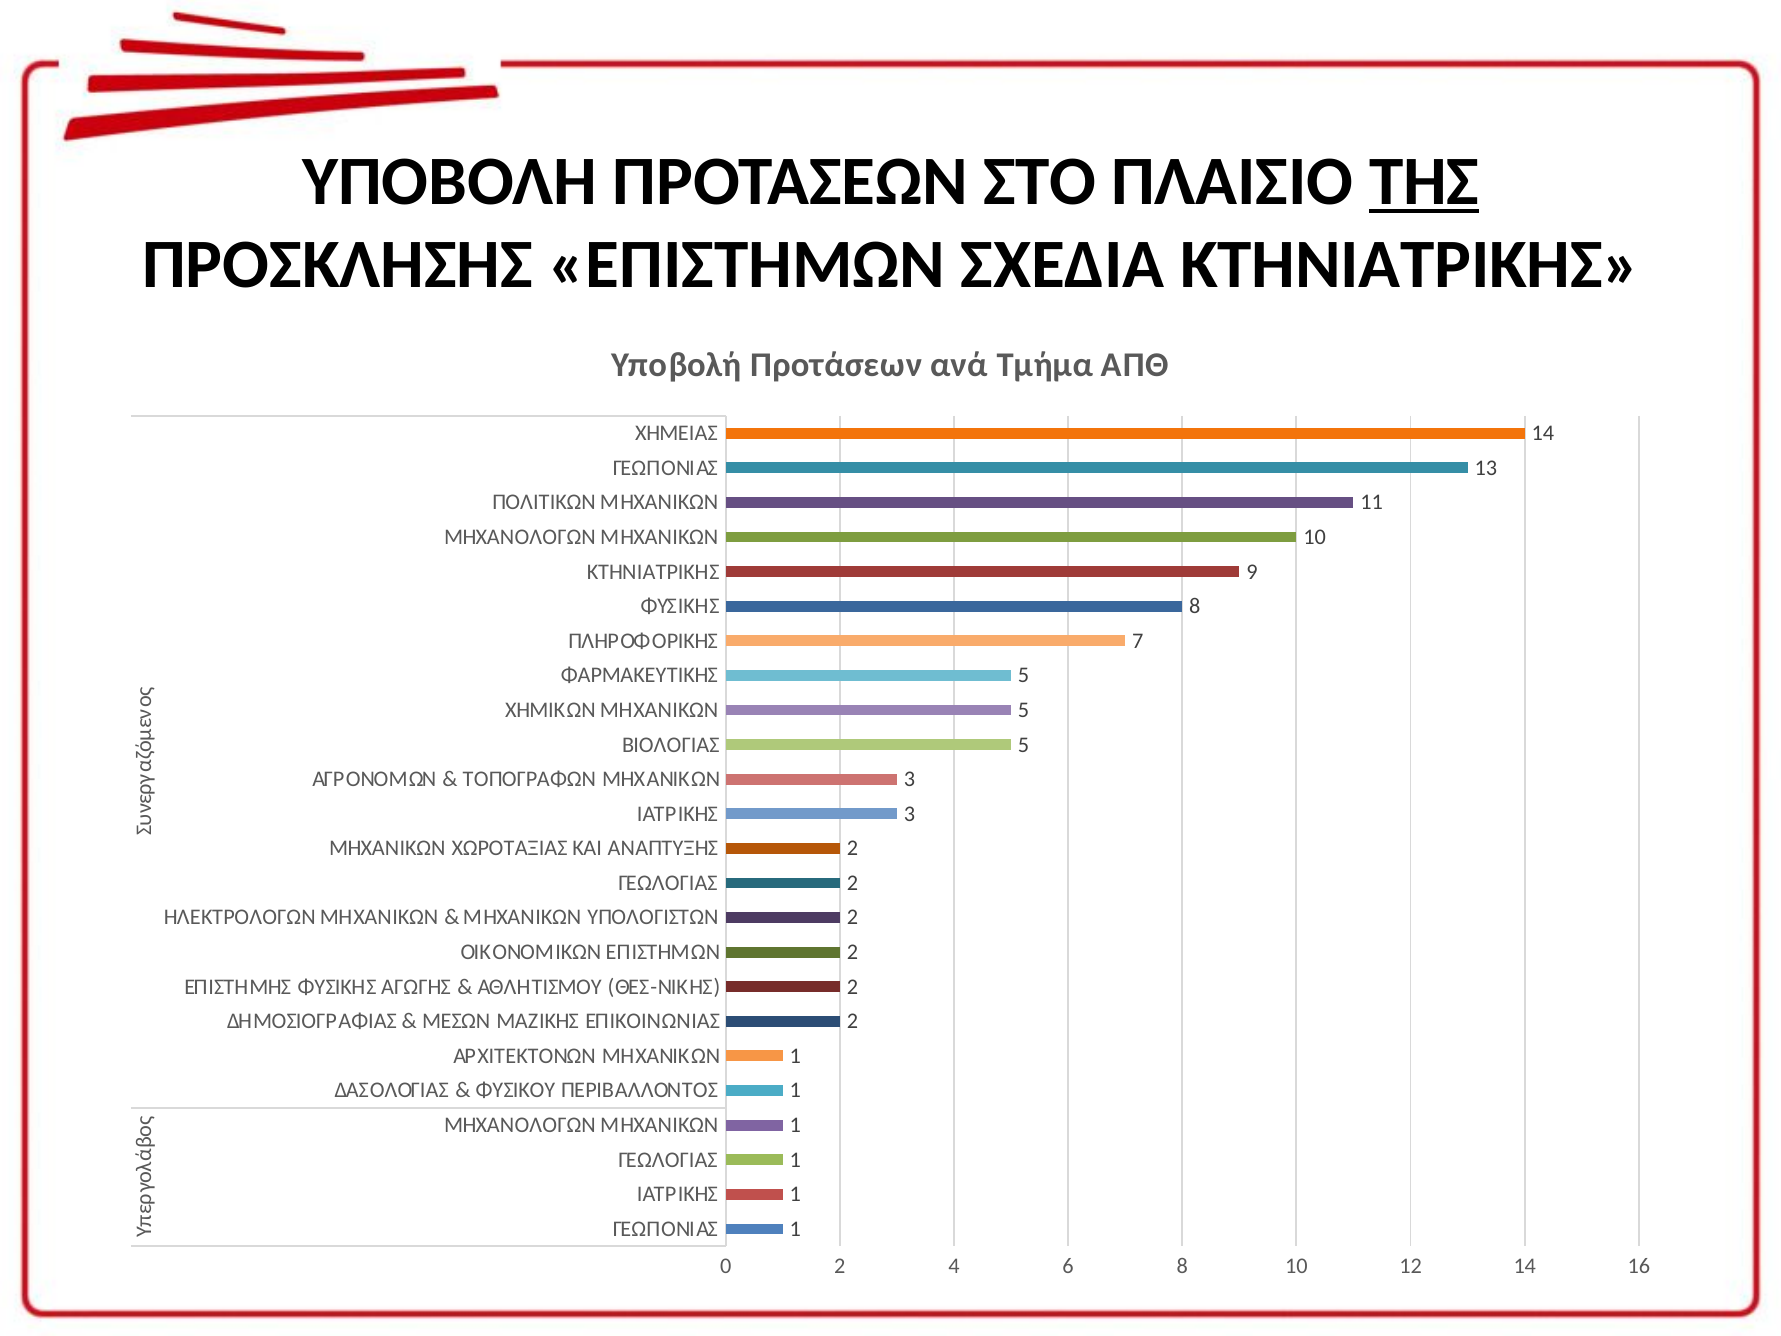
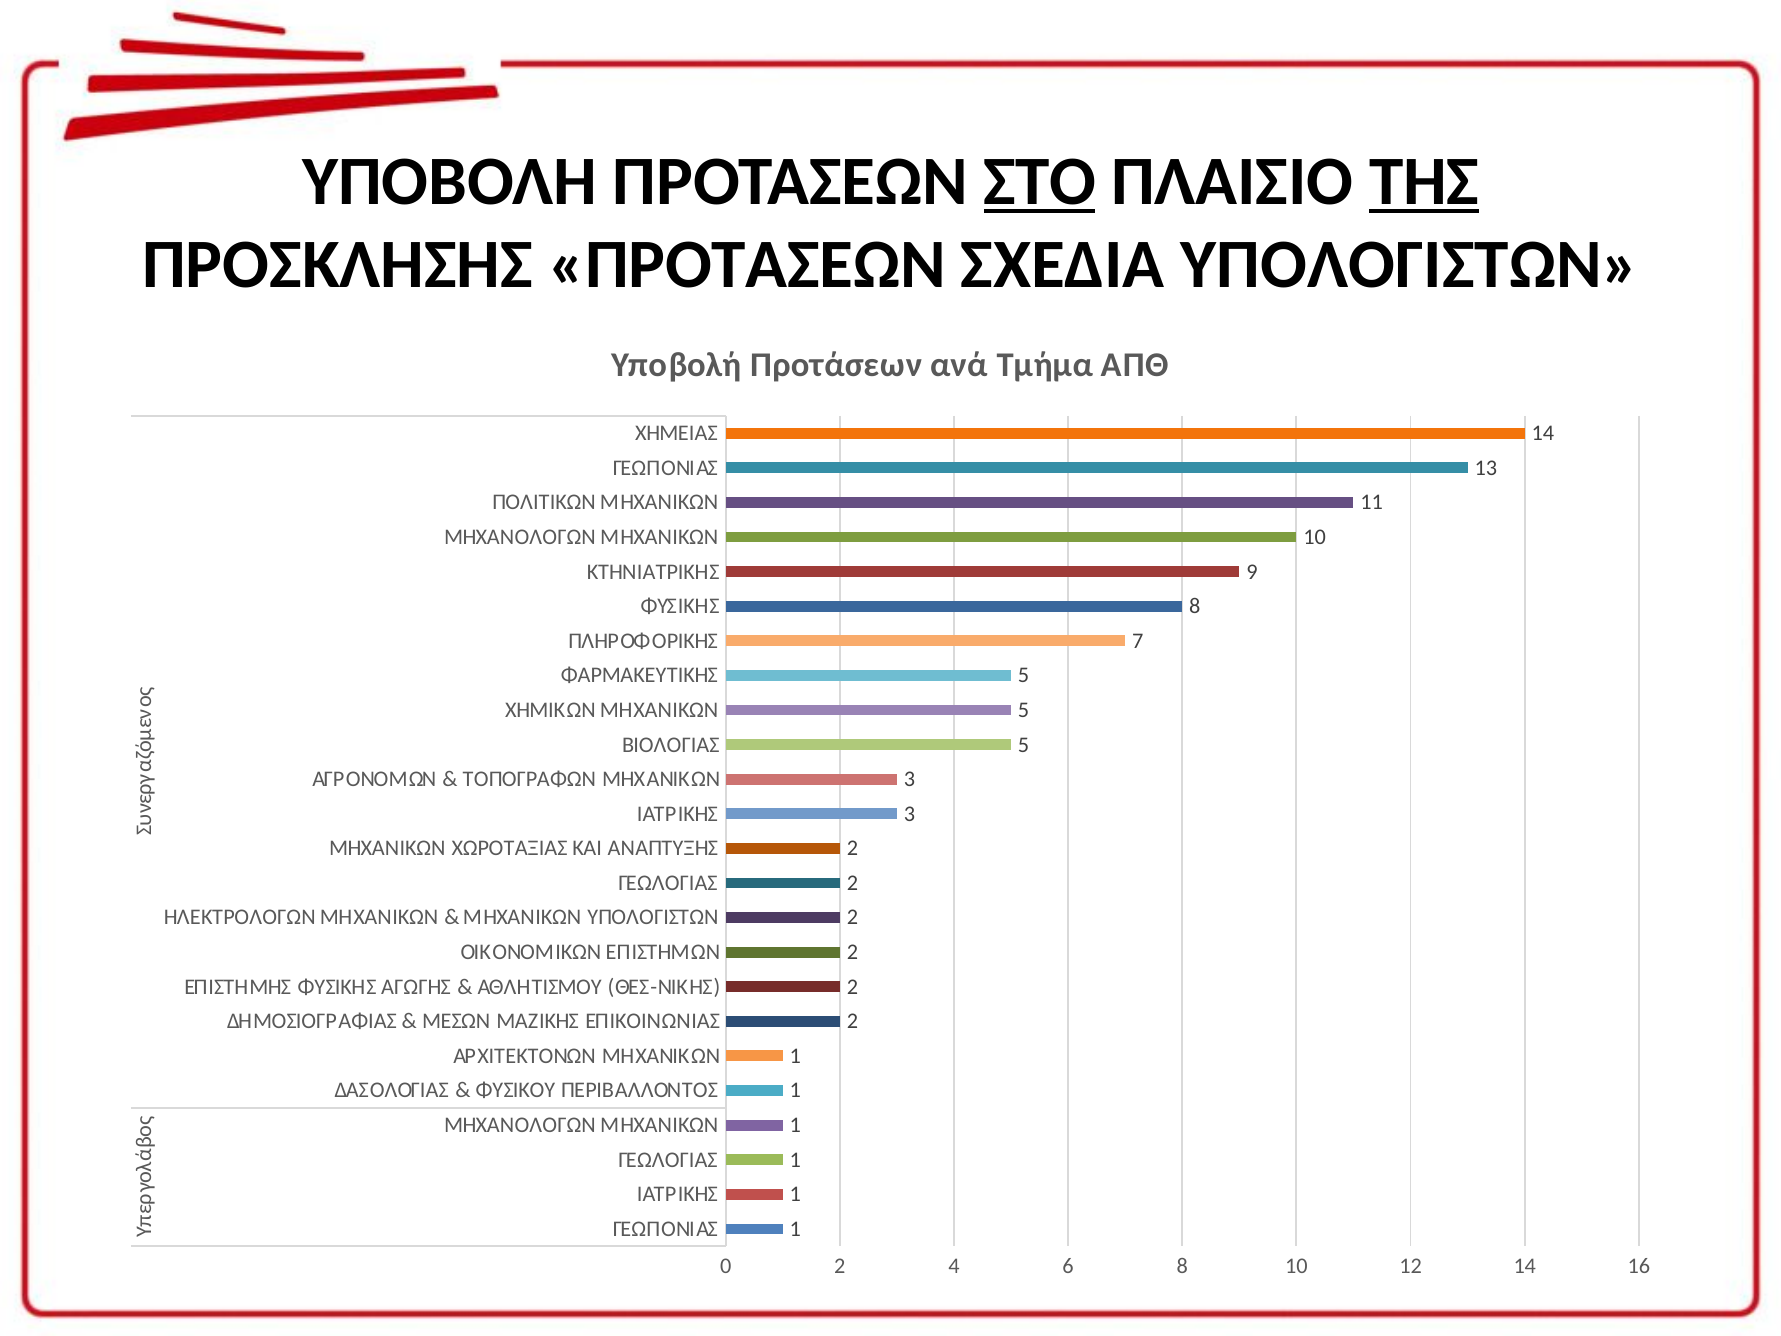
ΣΤΟ underline: none -> present (1040, 181)
ΠΡΟΣΚΛΗΣΗΣ ΕΠΙΣΤΗΜΩΝ: ΕΠΙΣΤΗΜΩΝ -> ΠΡΟΤΑΣΕΩΝ (747, 264)
ΣΧΕΔΙΑ ΚΤΗΝΙΑΤΡΙΚΗΣ: ΚΤΗΝΙΑΤΡΙΚΗΣ -> ΥΠΟΛΟΓΙΣΤΩΝ (1410, 264)
